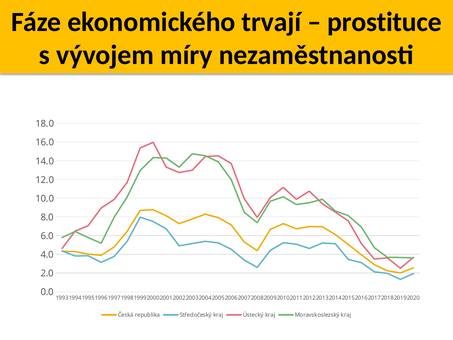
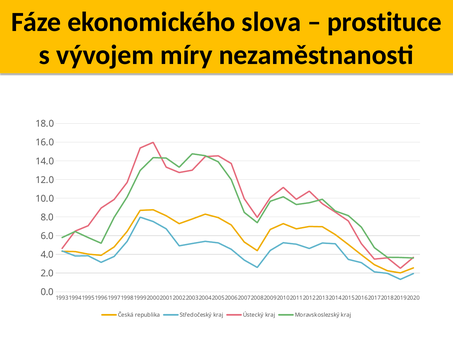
trvají: trvají -> slova (271, 22)
